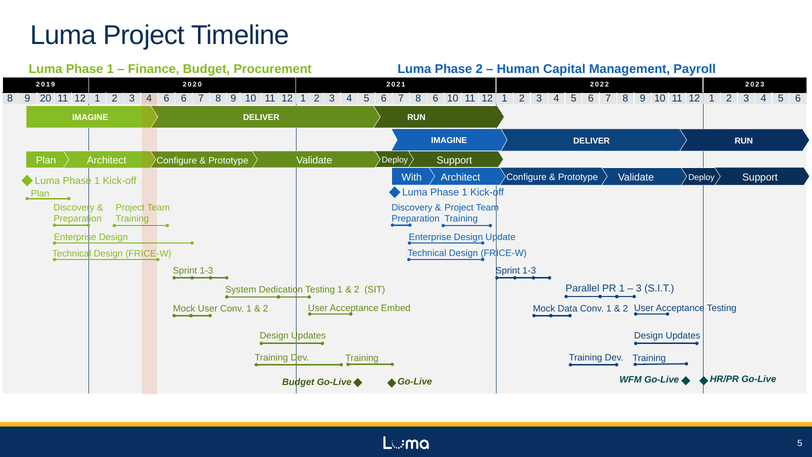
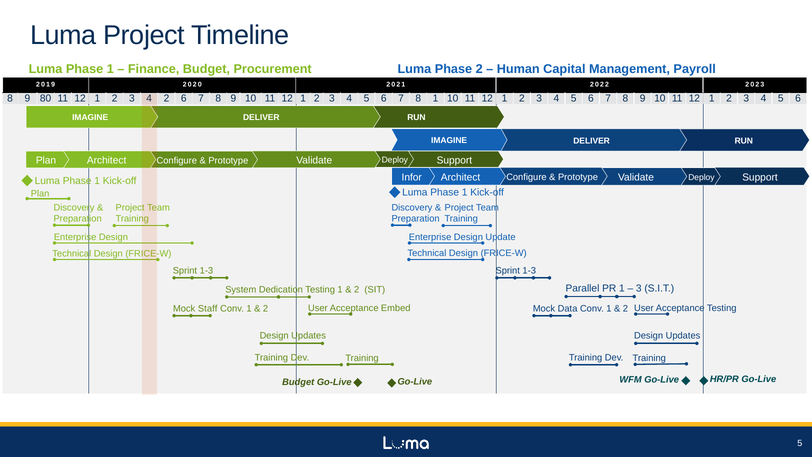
20: 20 -> 80 (46, 98)
6: 6 -> 2 (166, 98)
8 6: 6 -> 1 (436, 98)
With: With -> Infor (412, 177)
Mock User: User -> Staff (208, 308)
